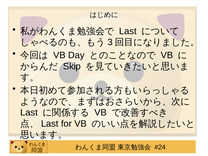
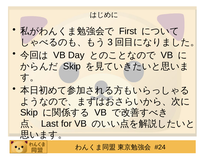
Last: Last -> First (128, 31)
Last: Last -> Skip (29, 113)
